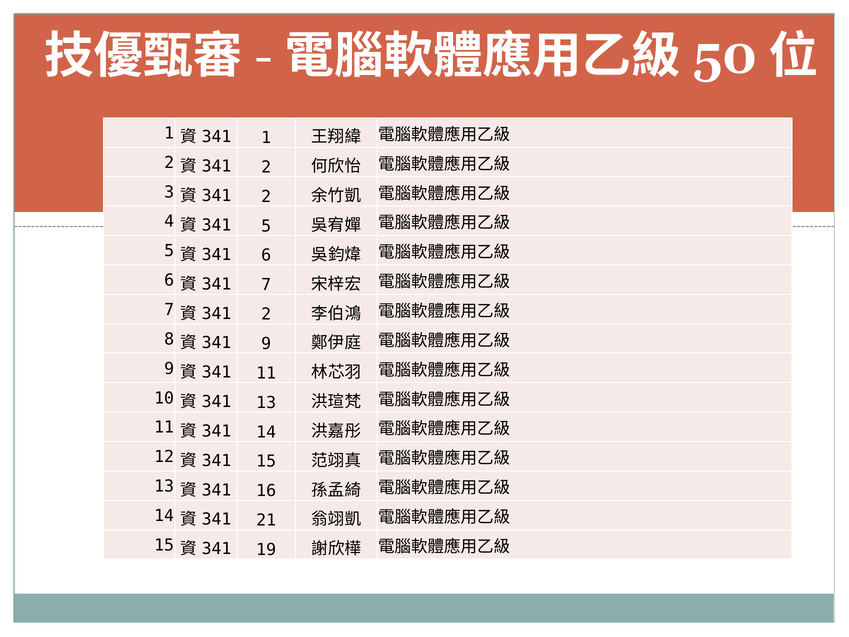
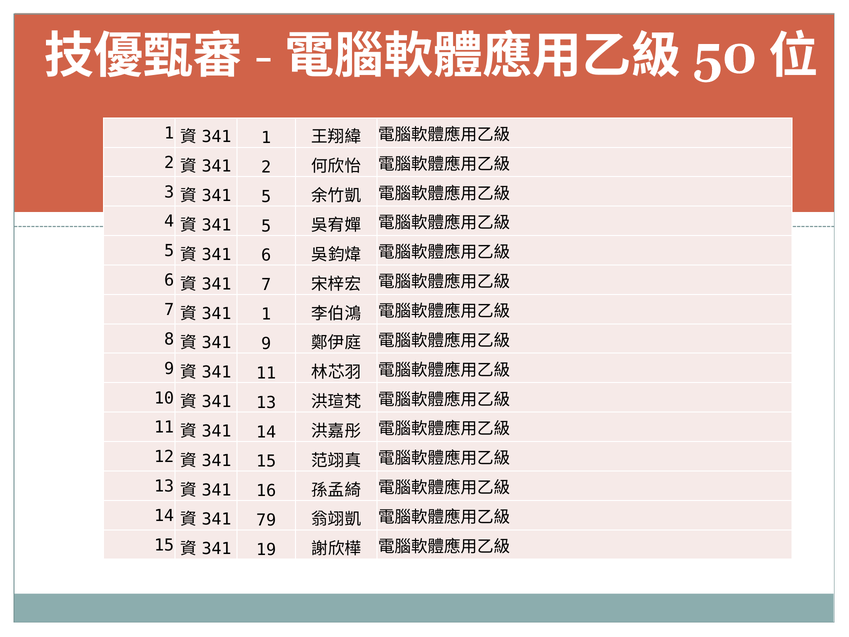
2: 2 -> 5 (266, 197)
2: 2 -> 1 (266, 314)
21: 21 -> 79 (266, 520)
